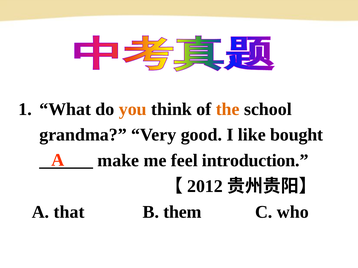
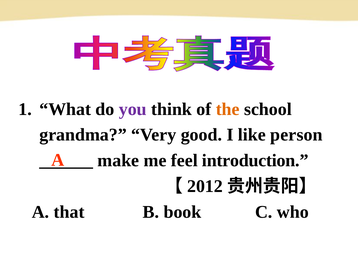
you colour: orange -> purple (133, 109)
bought: bought -> person (296, 135)
them: them -> book (182, 212)
